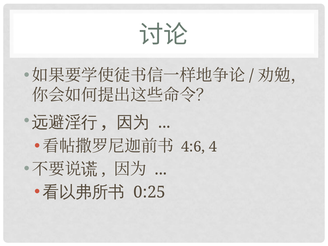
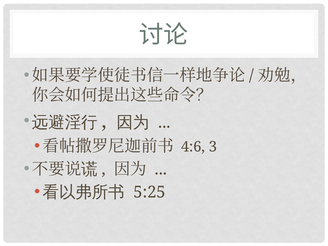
4: 4 -> 3 (213, 147)
0:25: 0:25 -> 5:25 (150, 192)
